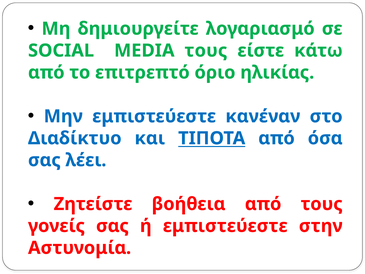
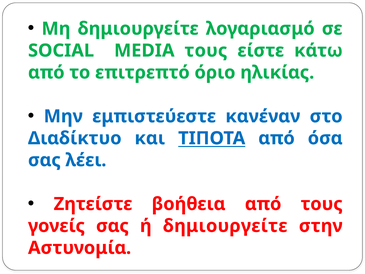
ή εμπιστεύεστε: εμπιστεύεστε -> δημιουργείτε (225, 226)
